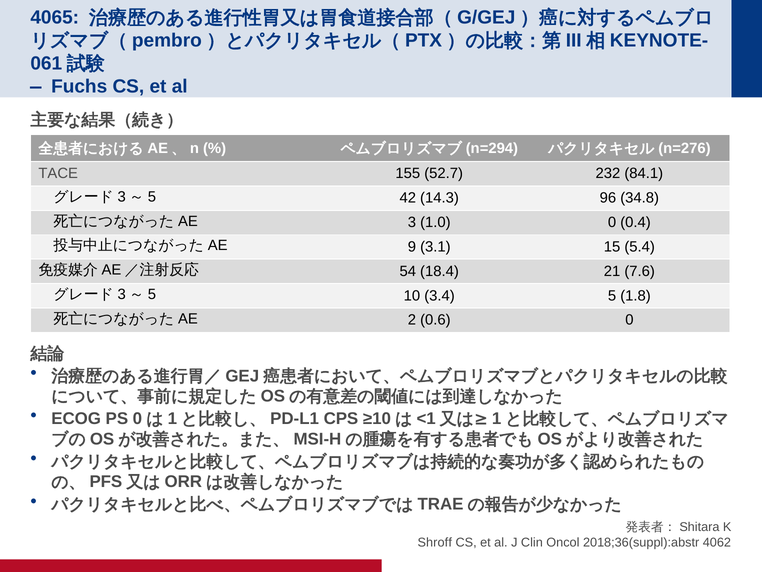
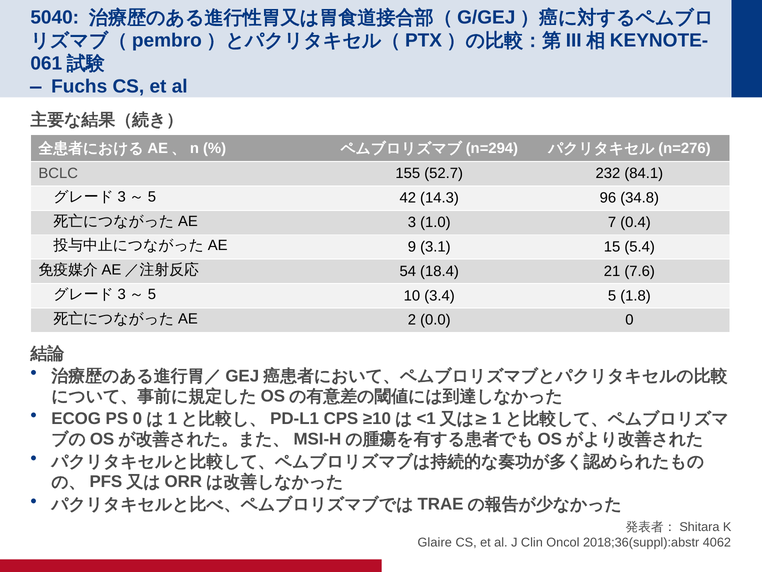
4065: 4065 -> 5040 (55, 18)
TACE: TACE -> BCLC (58, 173)
1.0 0: 0 -> 7 (612, 222)
0.6: 0.6 -> 0.0 (435, 320)
Shroff: Shroff -> Glaire (435, 542)
